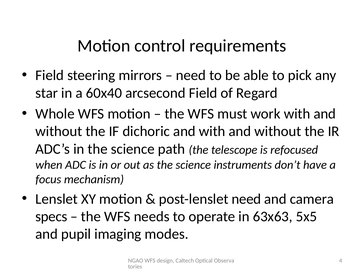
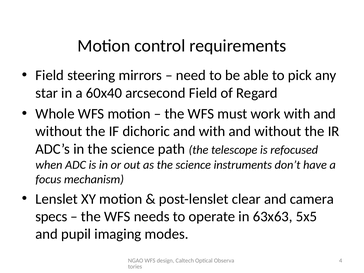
post-lenslet need: need -> clear (246, 199)
